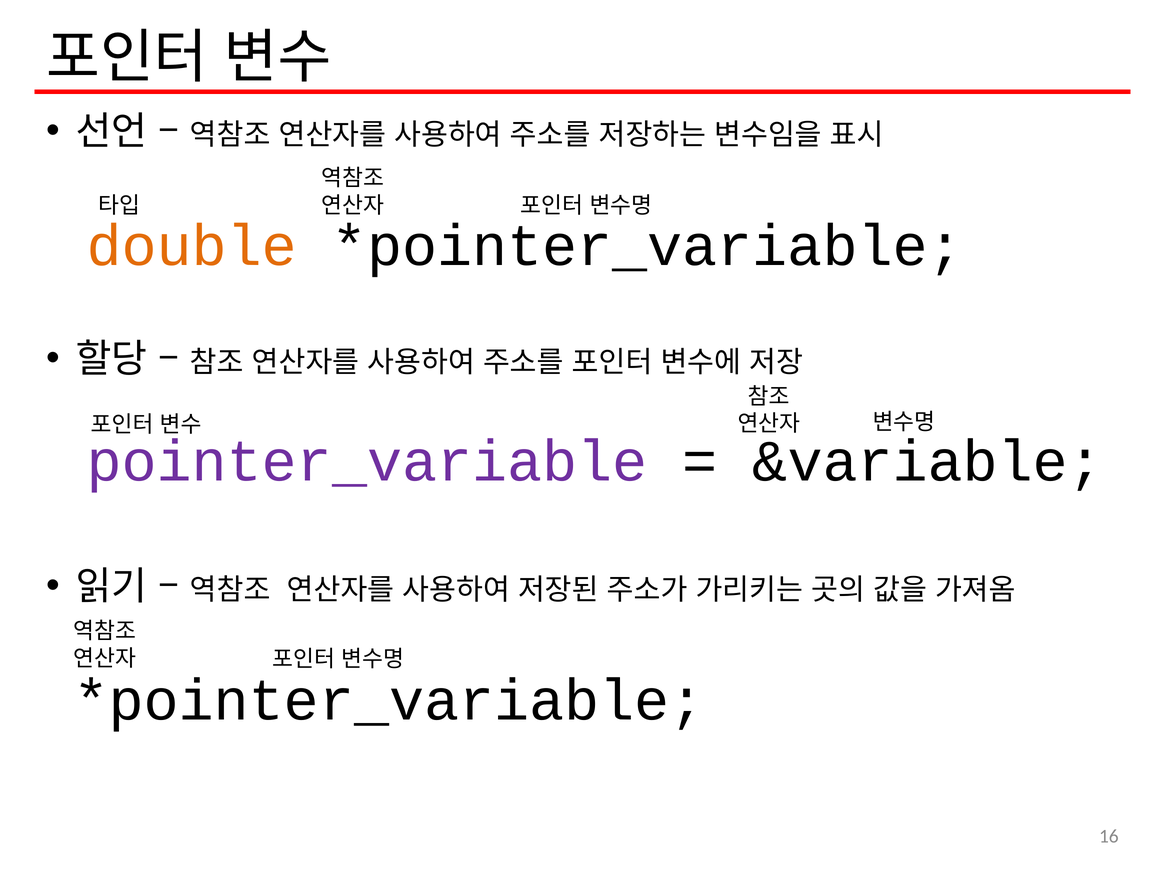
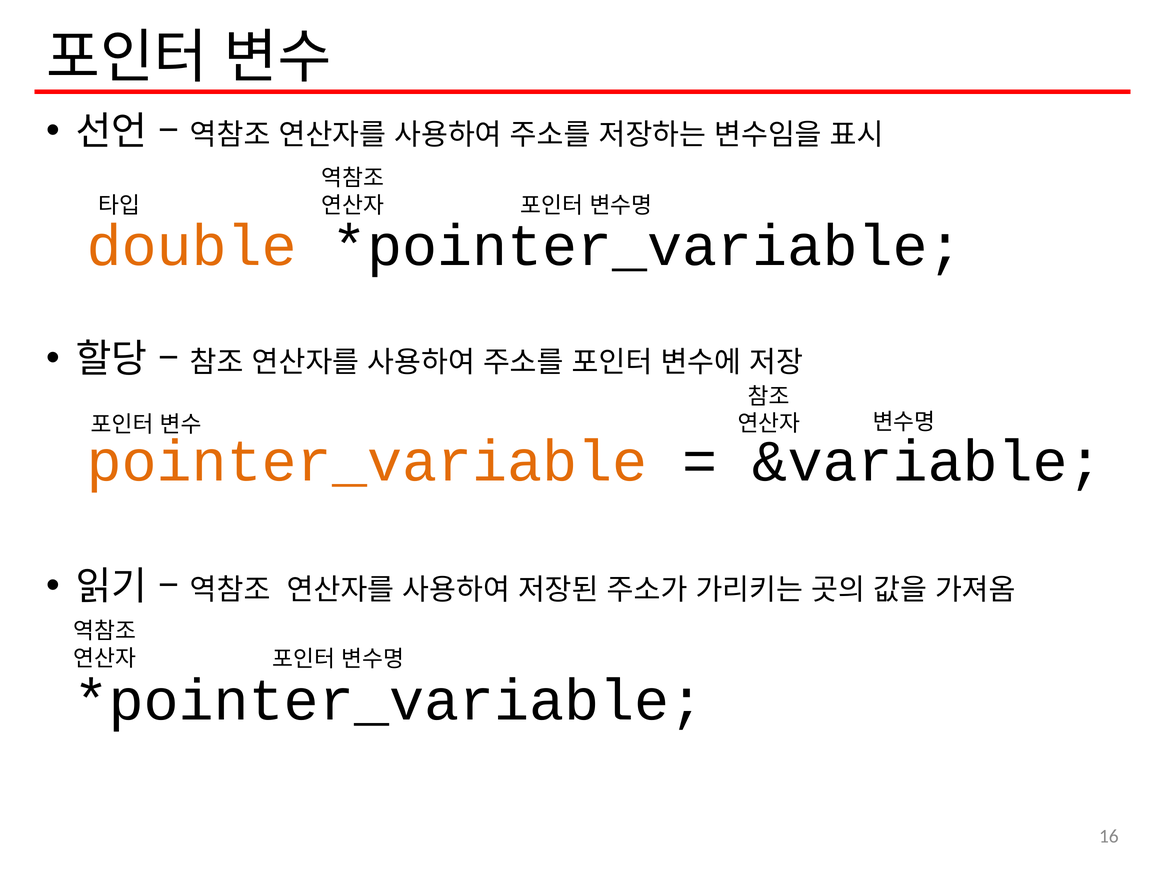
pointer_variable colour: purple -> orange (367, 462)
